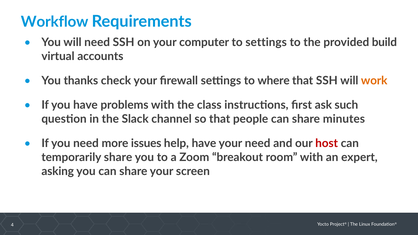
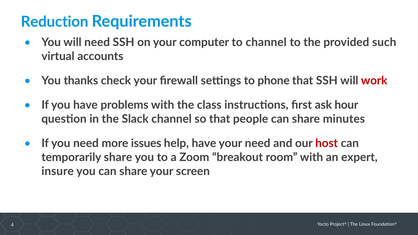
Workflow: Workflow -> Reduction (55, 22)
to settings: settings -> channel (266, 42)
build: build -> such (384, 42)
where: where -> phone (274, 81)
work colour: orange -> red (374, 81)
such: such -> hour (346, 105)
asking: asking -> insure (58, 171)
